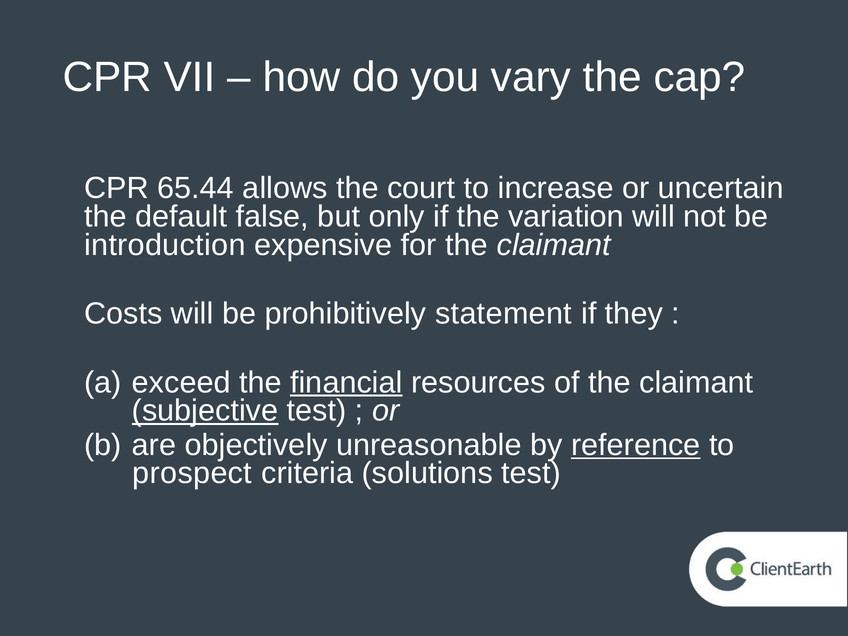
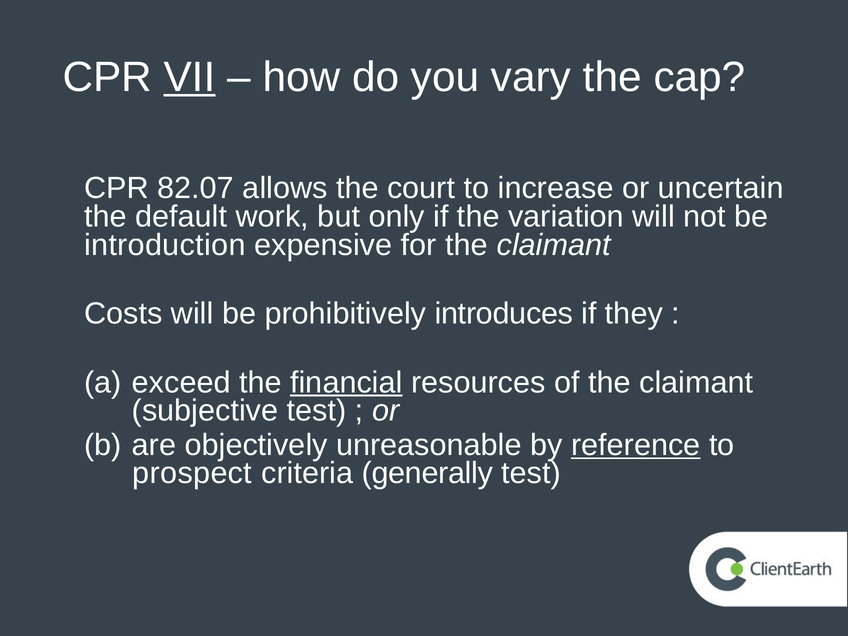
VII underline: none -> present (190, 77)
65.44: 65.44 -> 82.07 (196, 188)
false: false -> work (272, 217)
statement: statement -> introduces (504, 314)
subjective underline: present -> none (205, 411)
solutions: solutions -> generally (427, 473)
